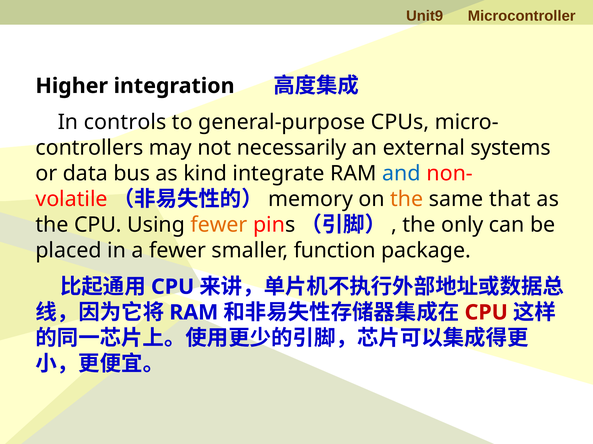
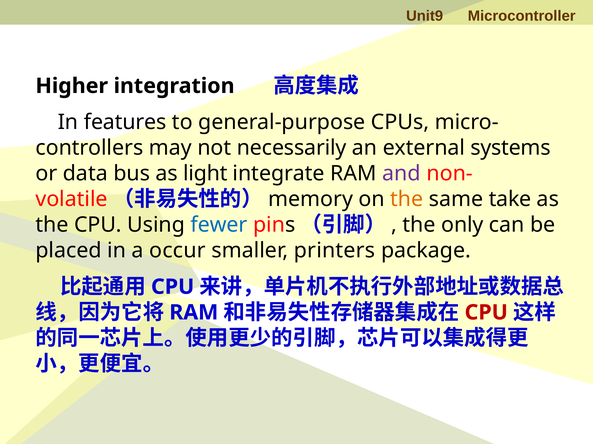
controls: controls -> features (125, 122)
kind: kind -> light (205, 174)
and colour: blue -> purple (401, 174)
that: that -> take (510, 200)
fewer colour: orange -> blue (219, 225)
a fewer: fewer -> occur (178, 251)
function: function -> printers (335, 251)
